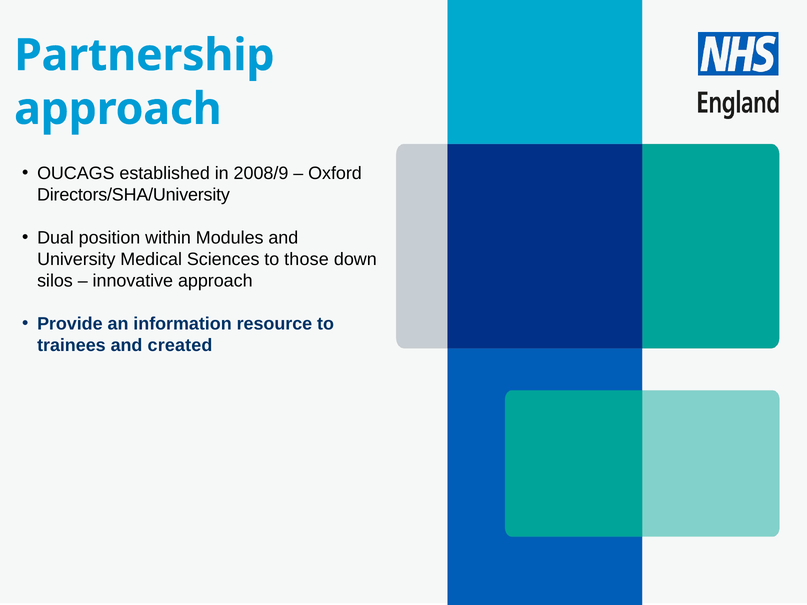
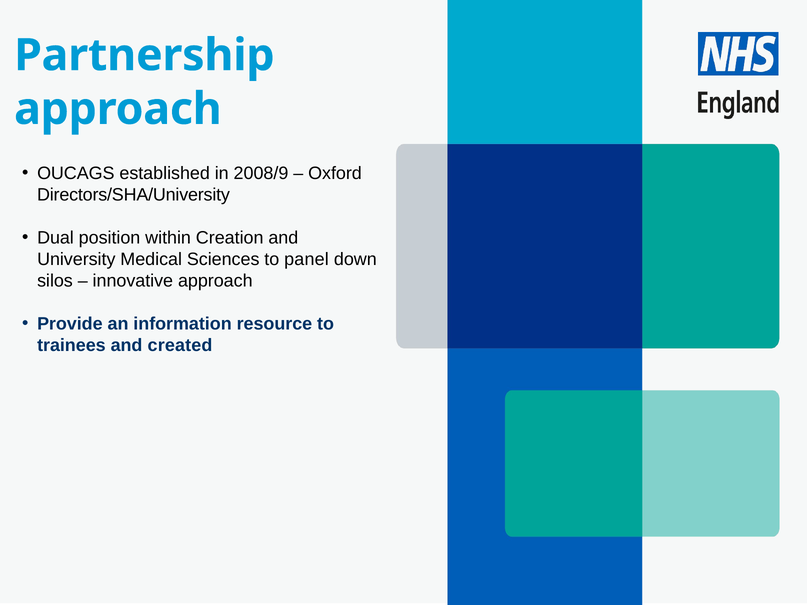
Modules: Modules -> Creation (230, 238)
those: those -> panel (306, 260)
